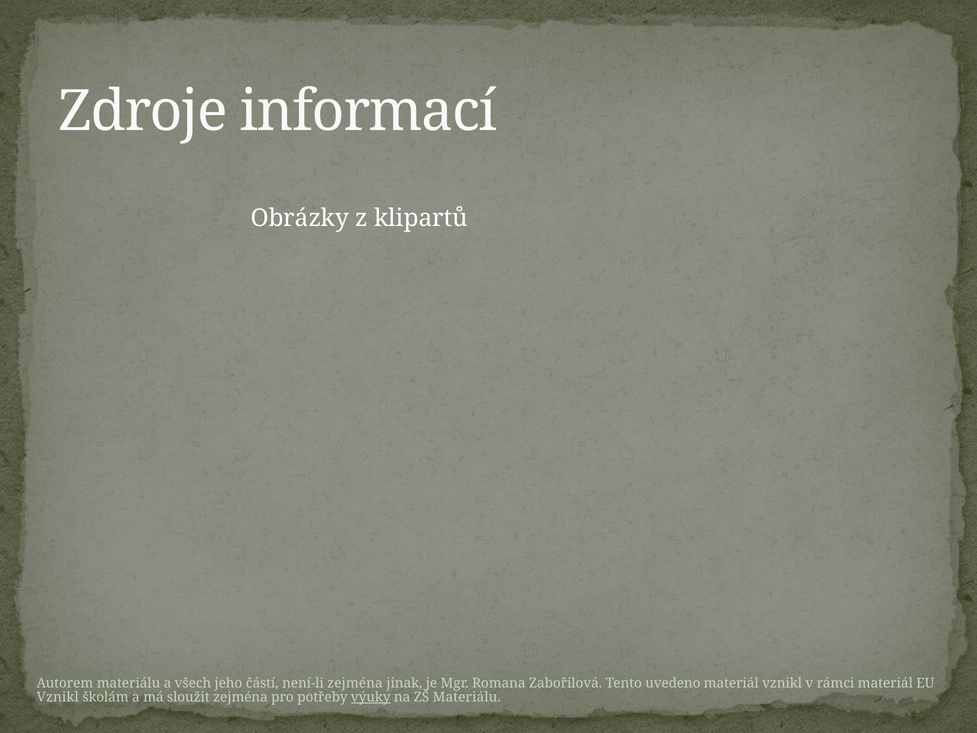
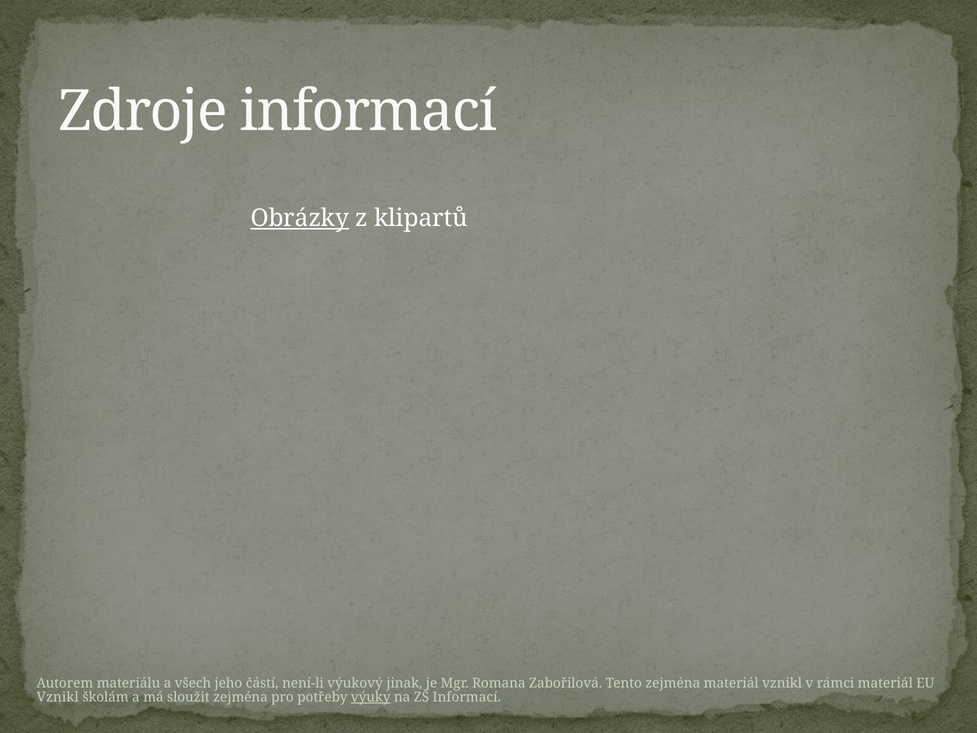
Obrázky underline: none -> present (300, 218)
není-li zejména: zejména -> výukový (355, 683)
Tento uvedeno: uvedeno -> zejména (673, 683)
ZŠ Materiálu: Materiálu -> Informací (467, 697)
